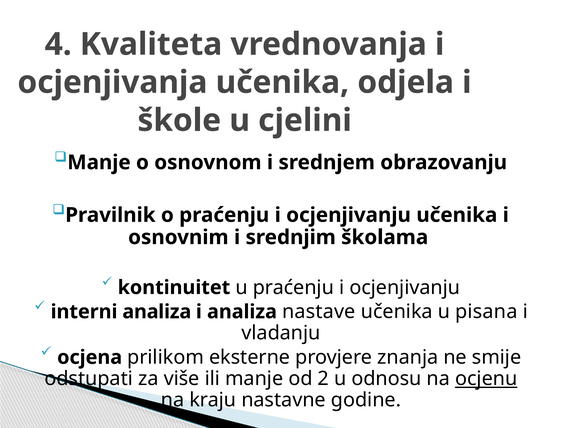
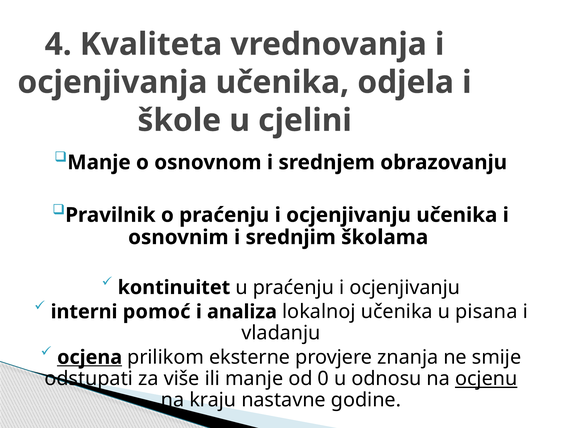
interni analiza: analiza -> pomoć (157, 312)
nastave: nastave -> lokalnoj (319, 312)
ocjena underline: none -> present (90, 358)
2: 2 -> 0 (323, 379)
